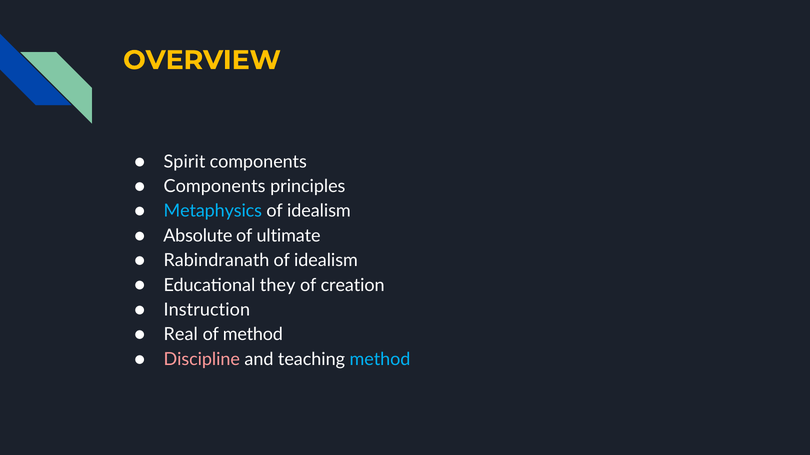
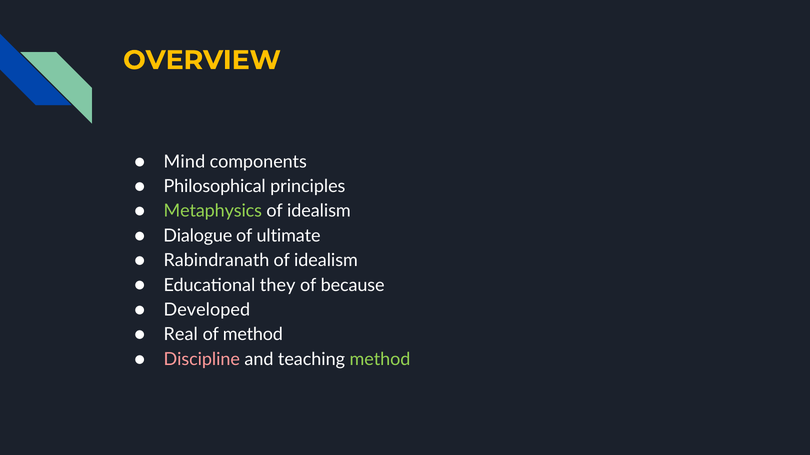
Spirit: Spirit -> Mind (184, 162)
Components: Components -> Philosophical (215, 187)
Metaphysics colour: light blue -> light green (213, 211)
Absolute: Absolute -> Dialogue (198, 236)
creation: creation -> because (353, 286)
Instruction: Instruction -> Developed (207, 310)
method colour: light blue -> light green (380, 360)
